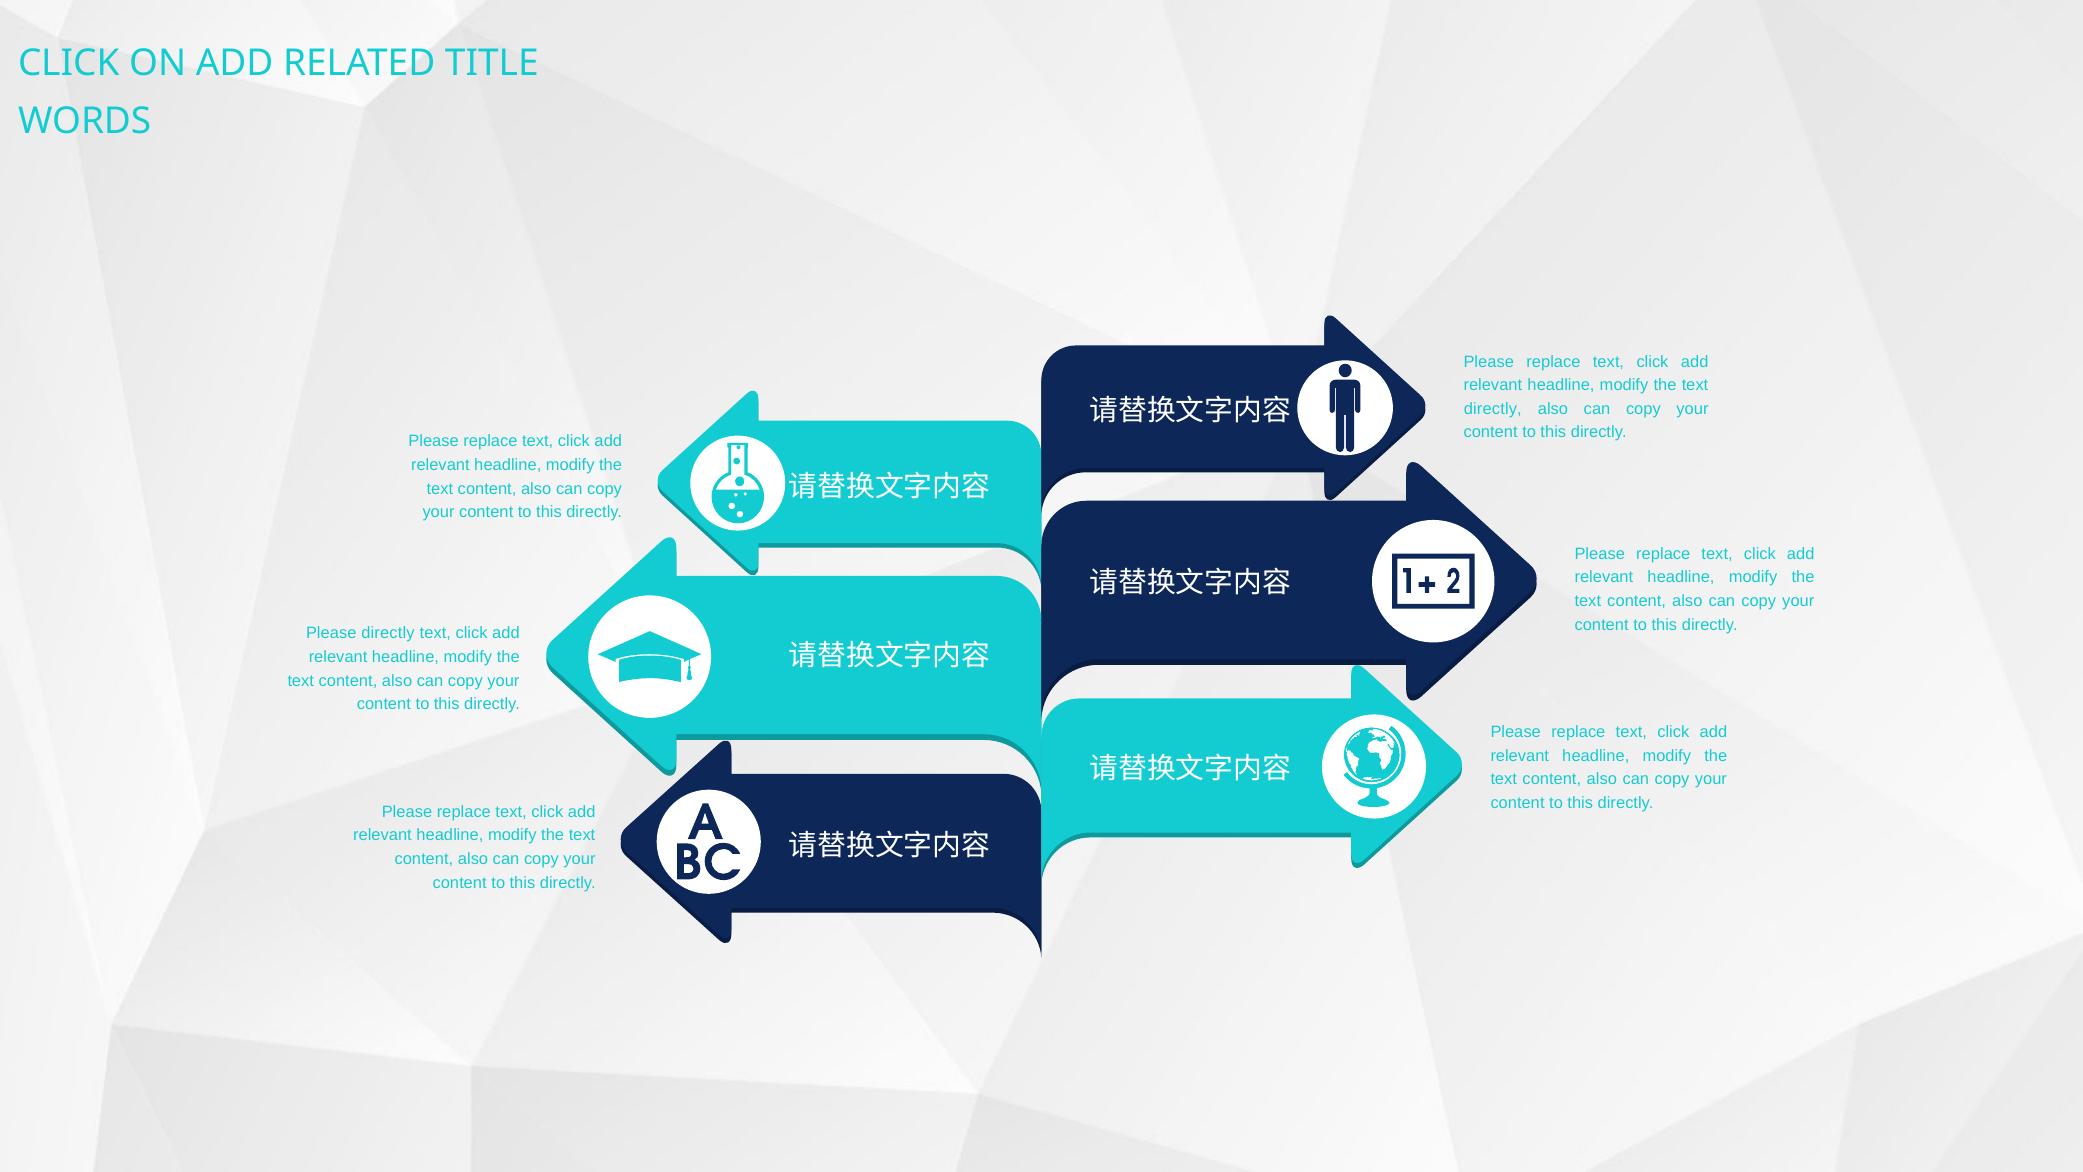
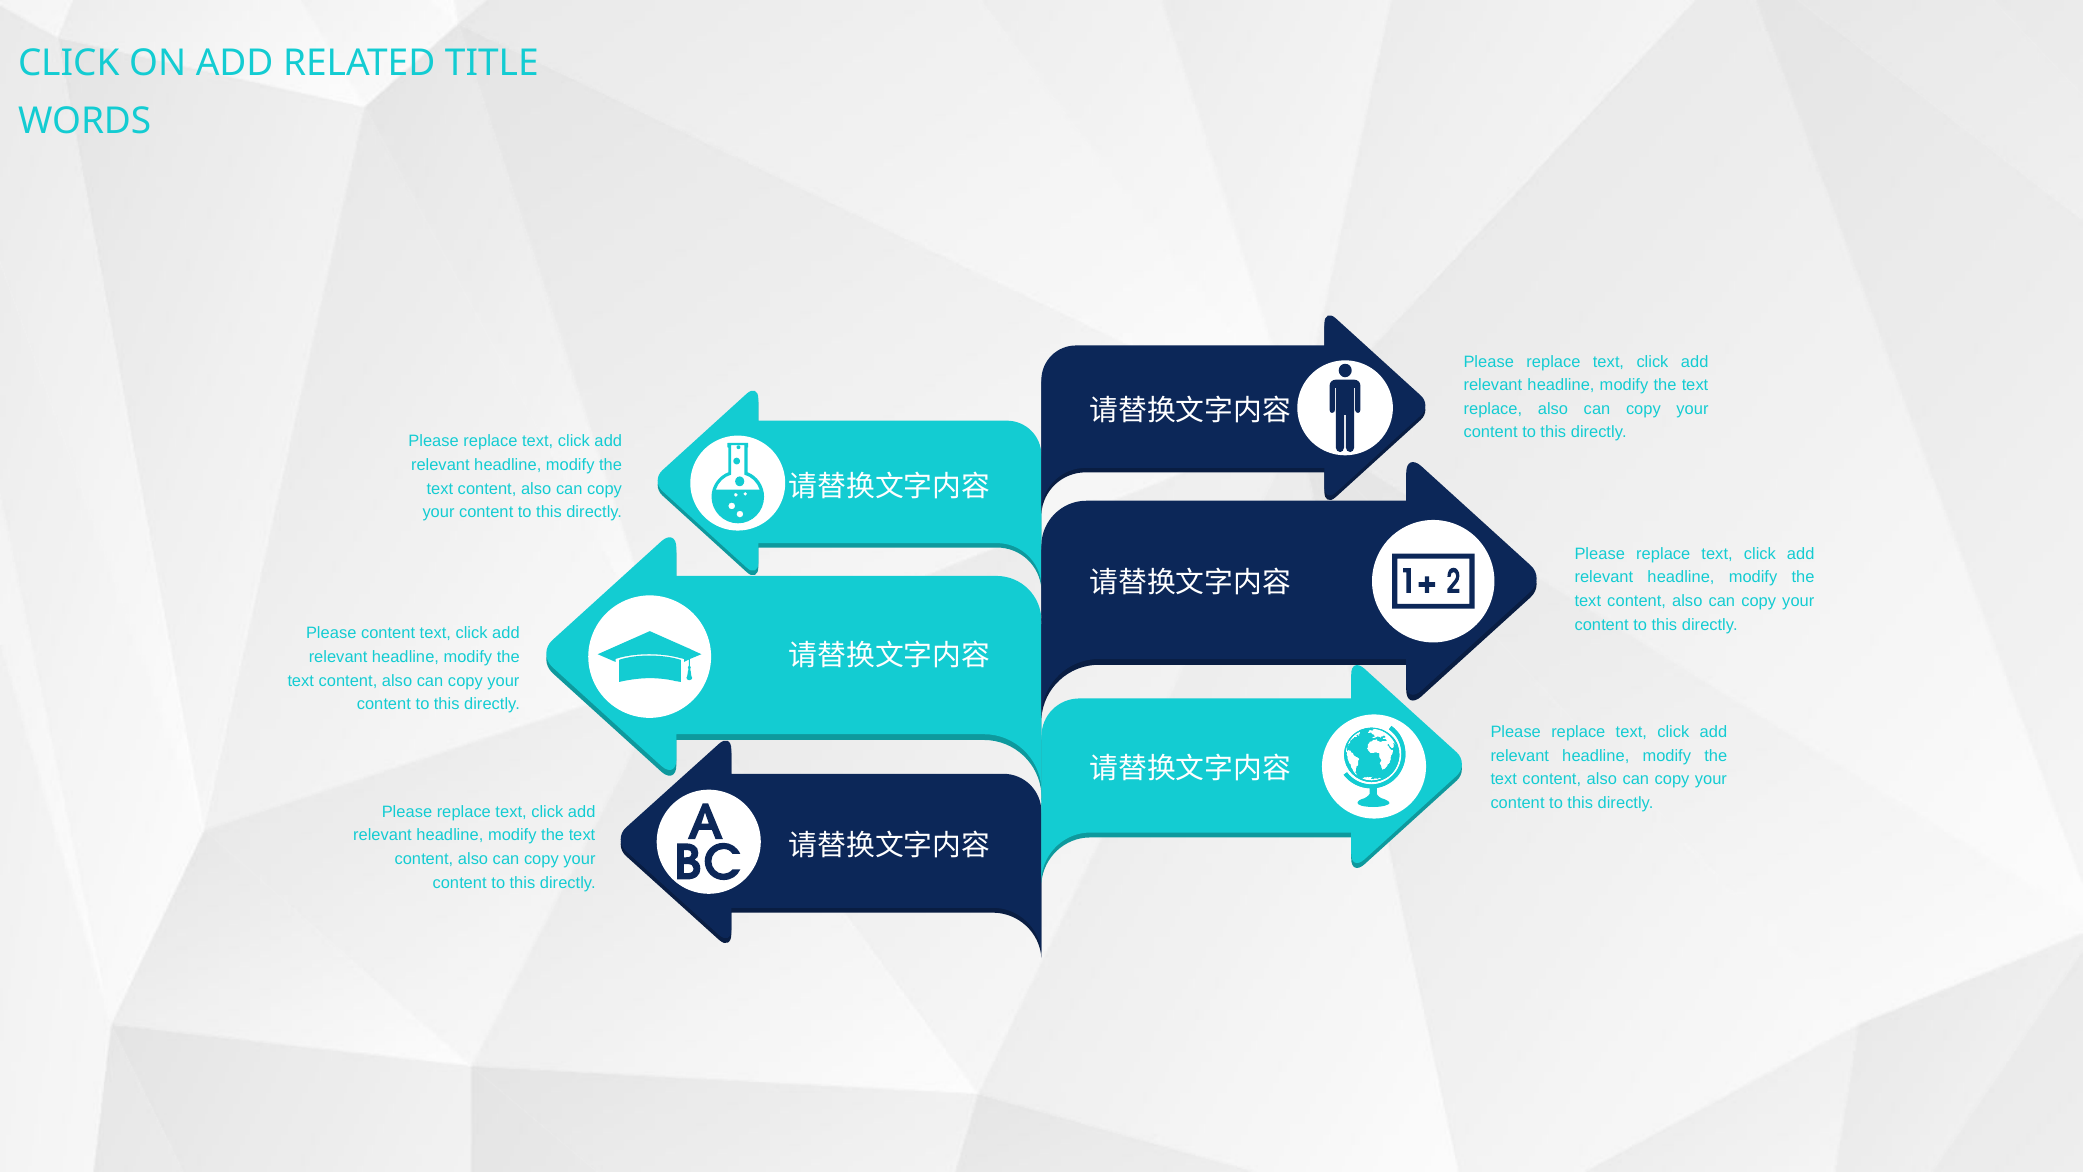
directly: directly -> replace (1493, 409)
Please directly: directly -> content (388, 633)
